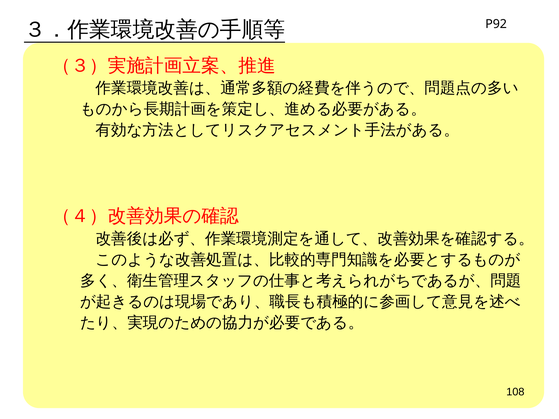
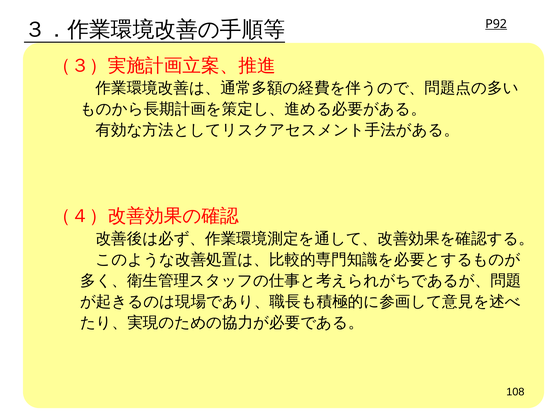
P92 underline: none -> present (496, 24)
